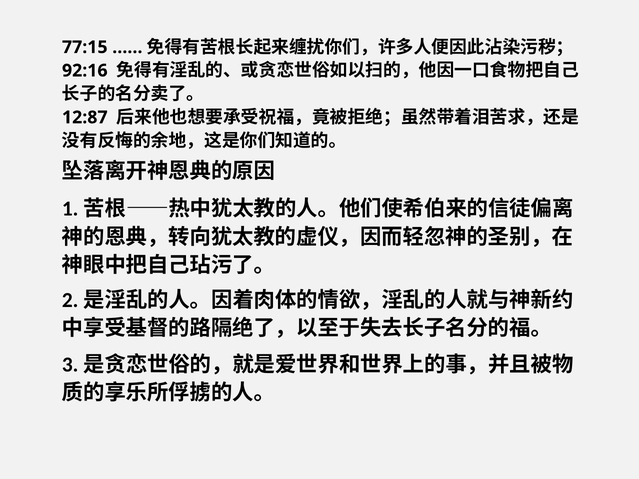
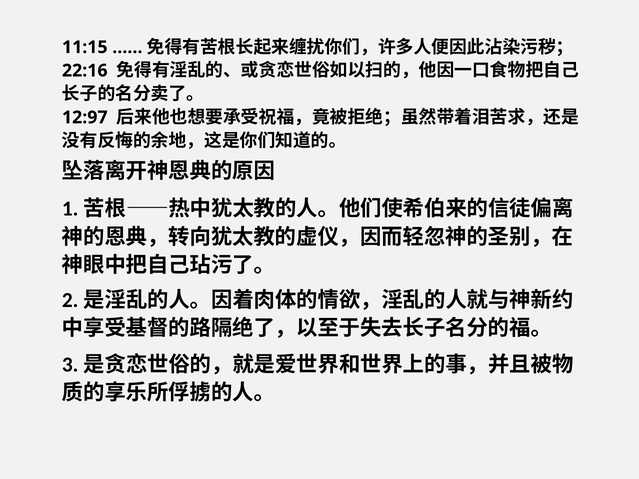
77:15: 77:15 -> 11:15 (85, 47)
92:16: 92:16 -> 22:16 (85, 71)
12:87: 12:87 -> 12:97 (85, 117)
